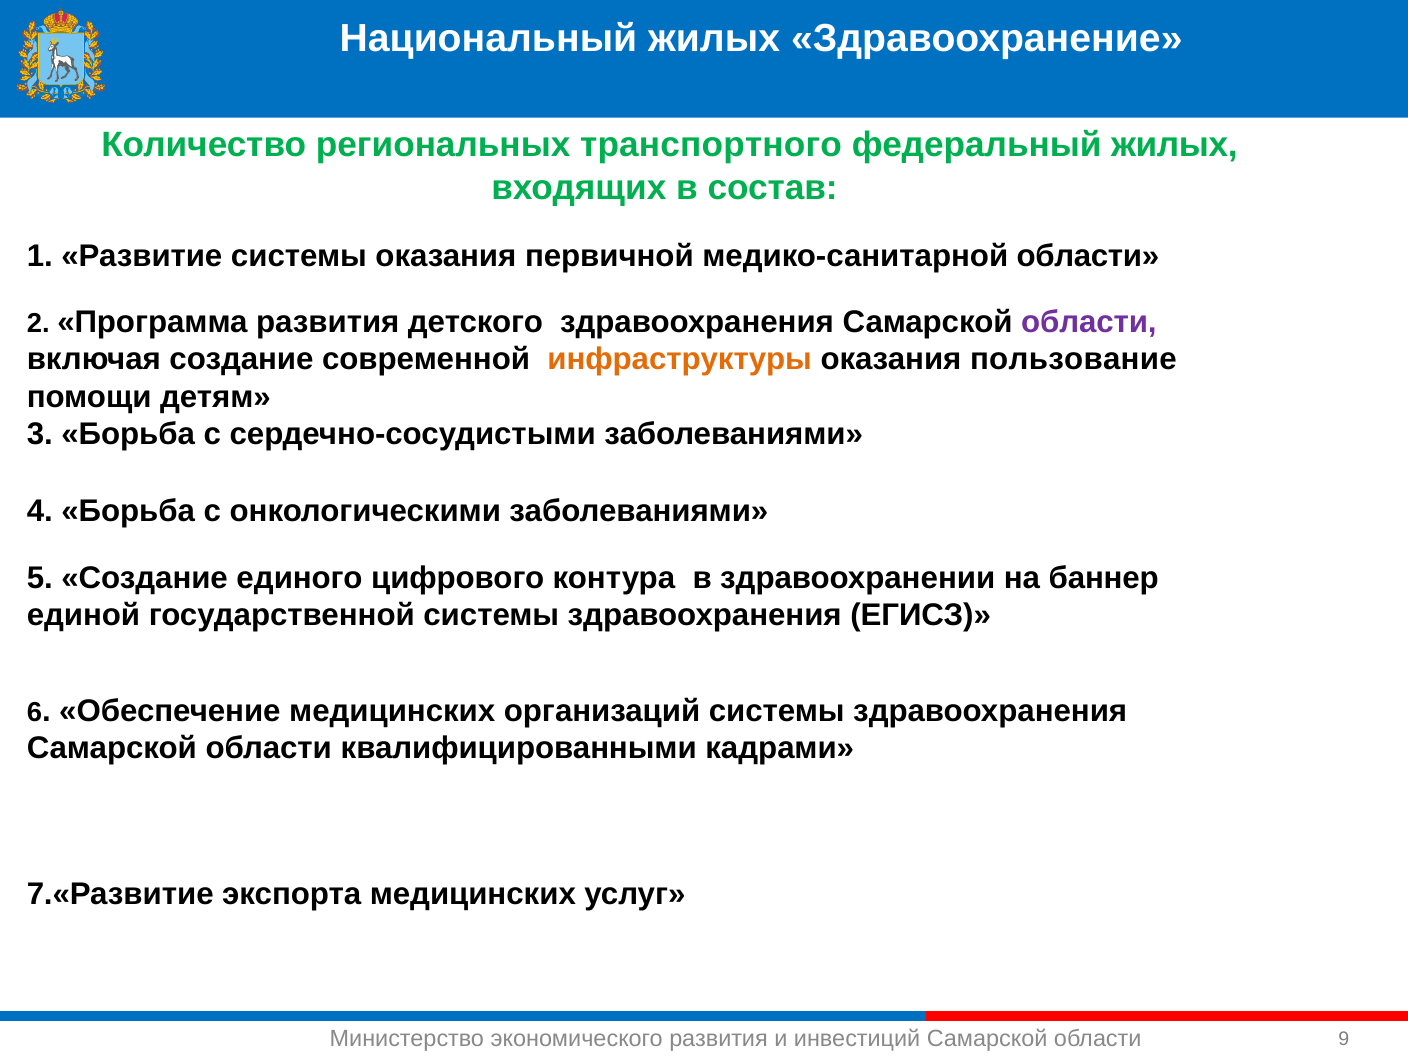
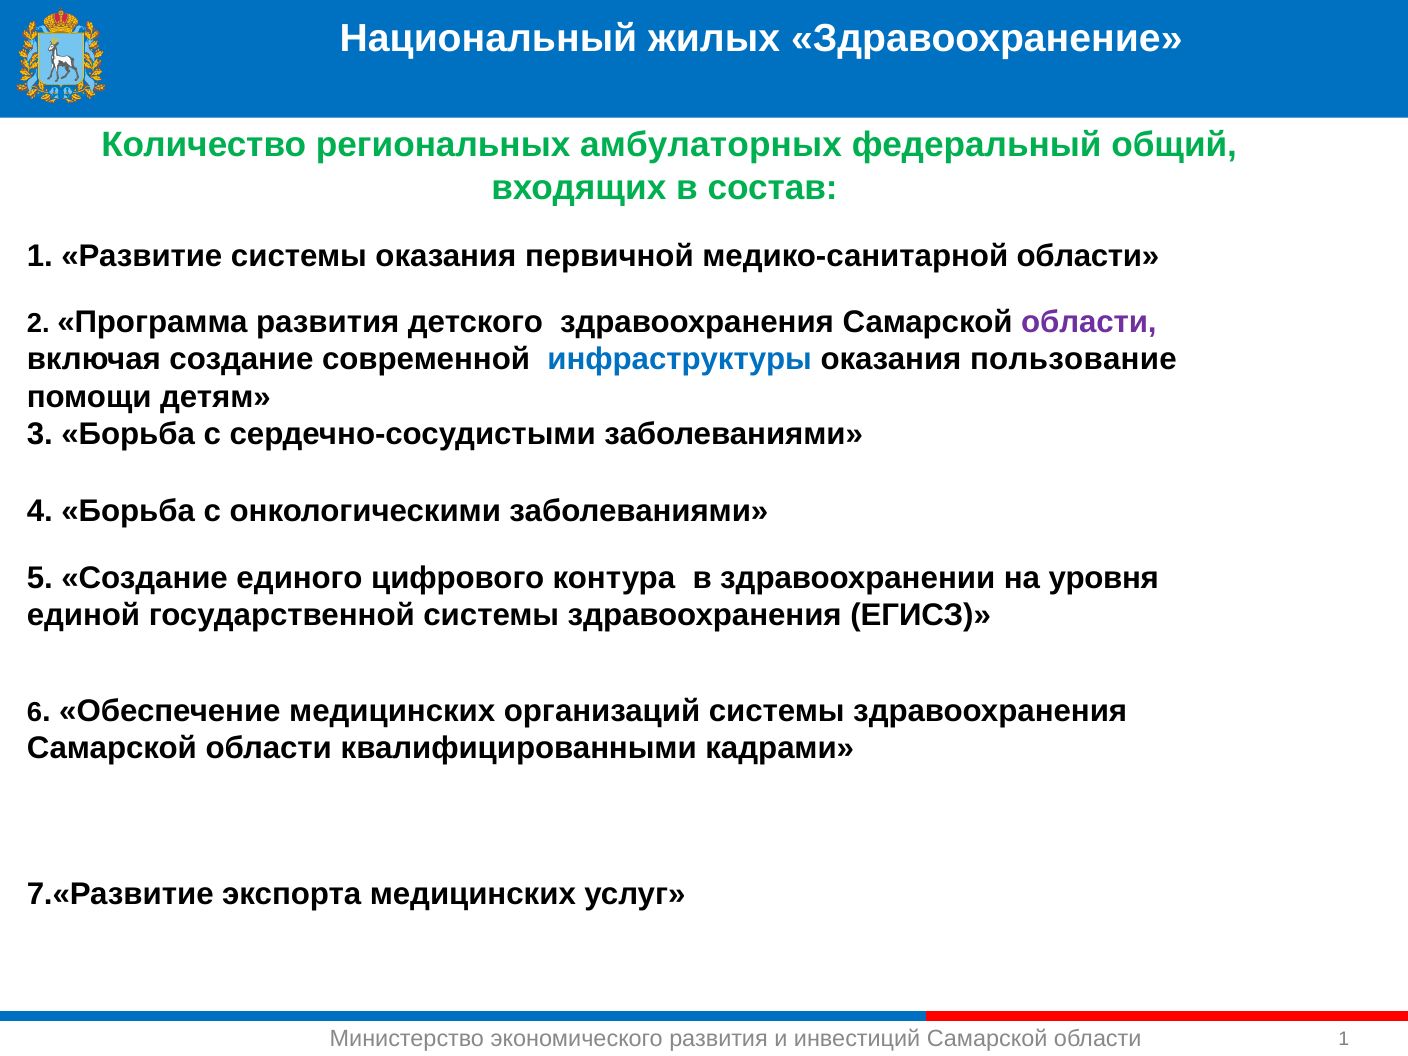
транспортного: транспортного -> амбулаторных (711, 145)
федеральный жилых: жилых -> общий (1174, 145)
инфраструктуры colour: orange -> blue (680, 360)
баннер: баннер -> уровня (1104, 578)
области 9: 9 -> 1 (1344, 1039)
